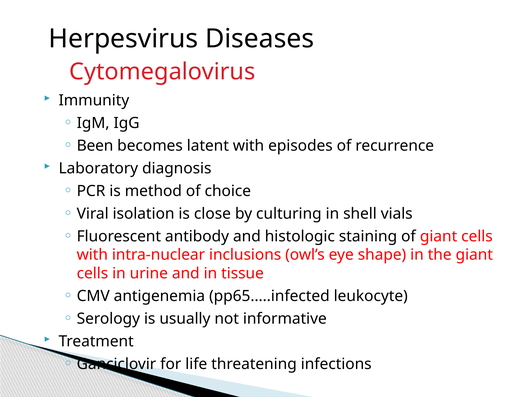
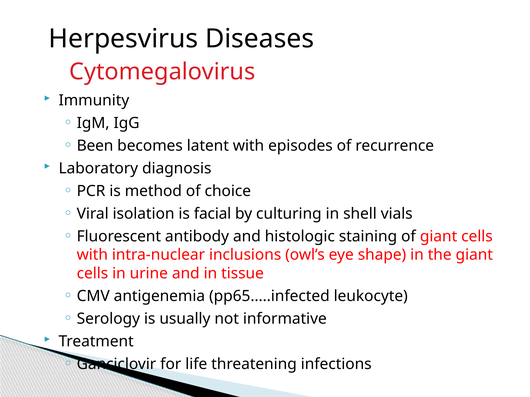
close: close -> facial (213, 214)
